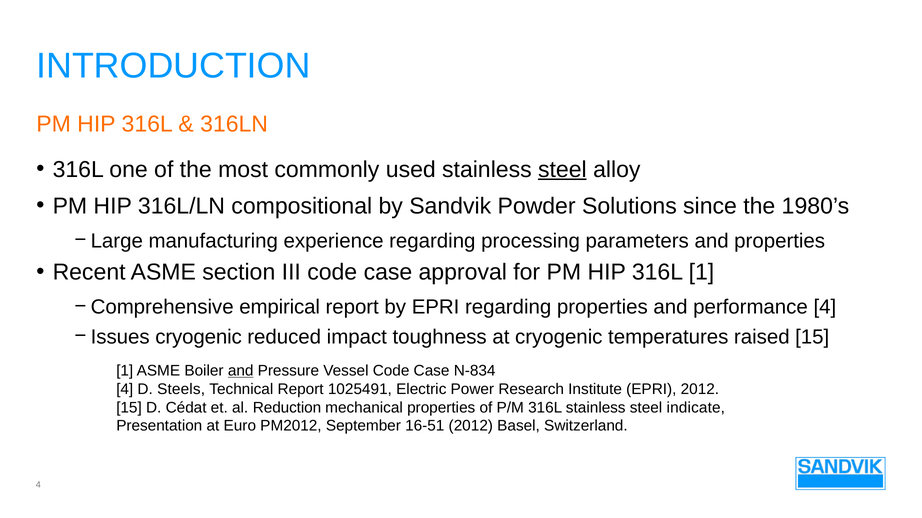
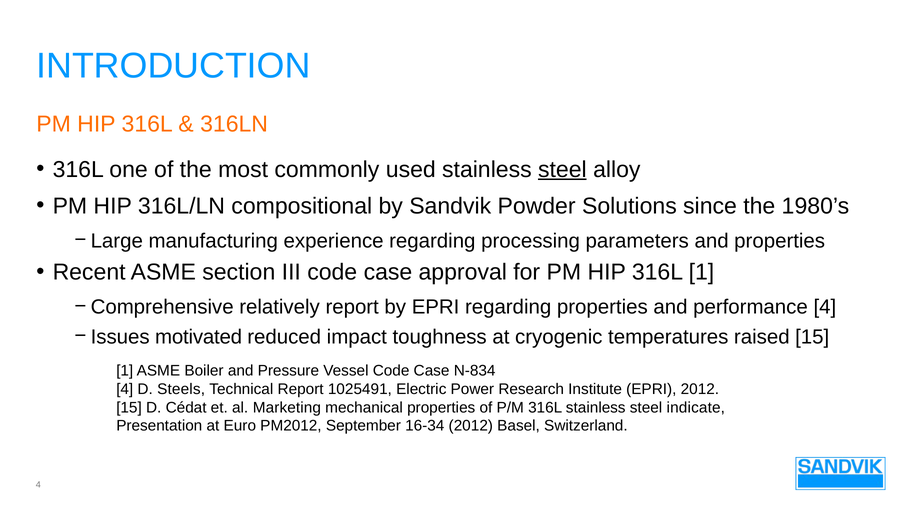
empirical: empirical -> relatively (280, 308)
cryogenic: cryogenic -> motivated (199, 337)
and underline: present -> none (241, 371)
Reduction: Reduction -> Marketing (287, 408)
16-51: 16-51 -> 16-34 (425, 426)
